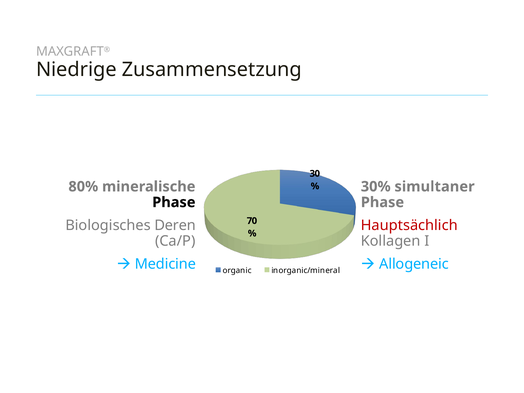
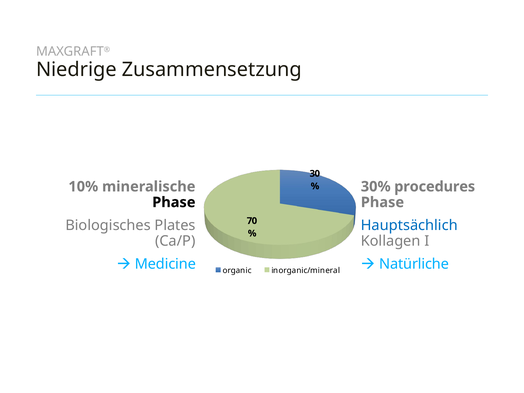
80%: 80% -> 10% (83, 187)
simultaner: simultaner -> procedures (435, 187)
Deren: Deren -> Plates (175, 225)
Hauptsächlich colour: red -> blue (409, 225)
Allogeneic: Allogeneic -> Natürliche (414, 264)
